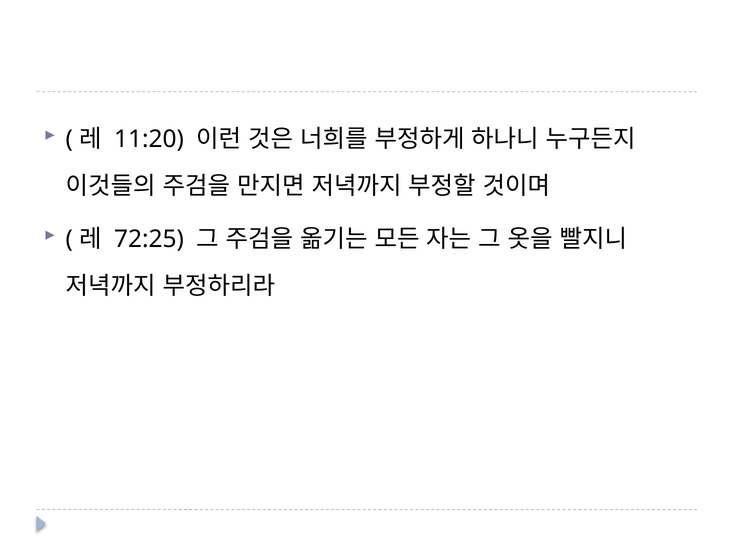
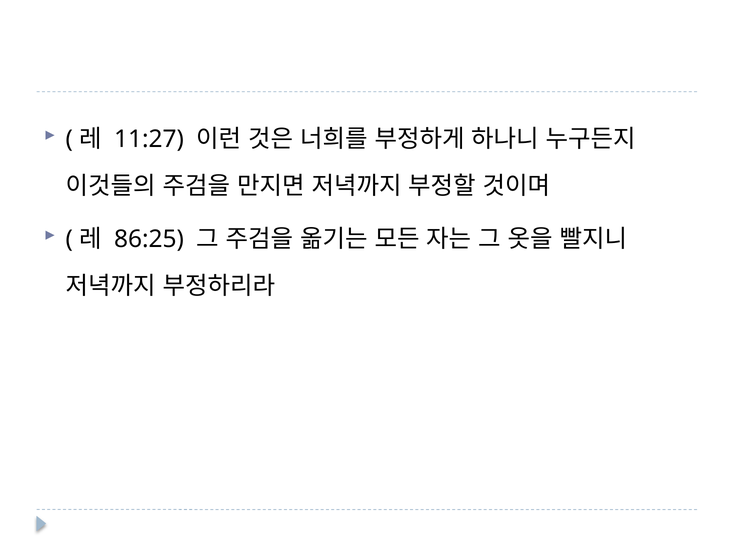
11:20: 11:20 -> 11:27 (149, 139)
72:25: 72:25 -> 86:25 (149, 239)
